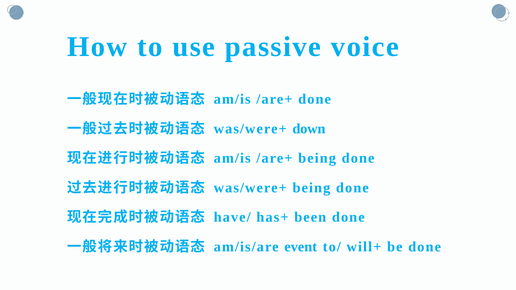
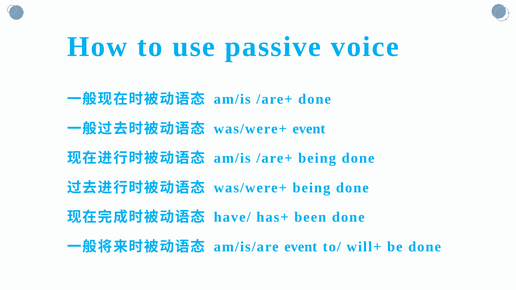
was/were+ down: down -> event (309, 129)
